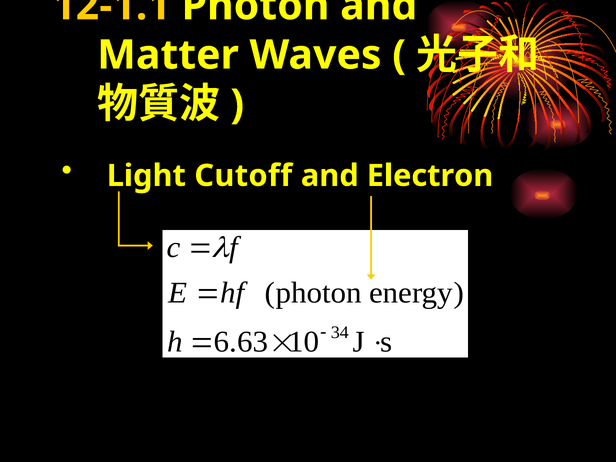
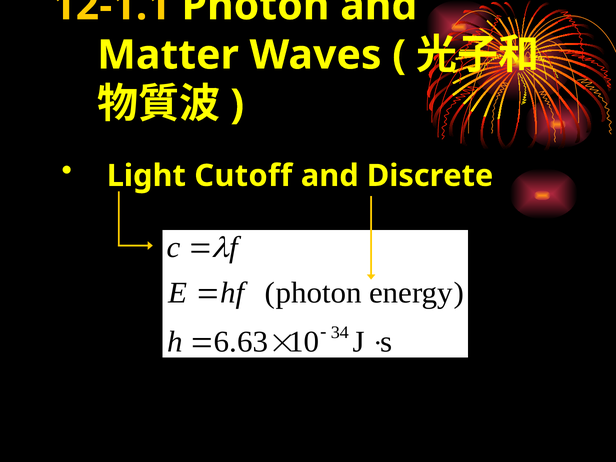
Electron: Electron -> Discrete (430, 176)
